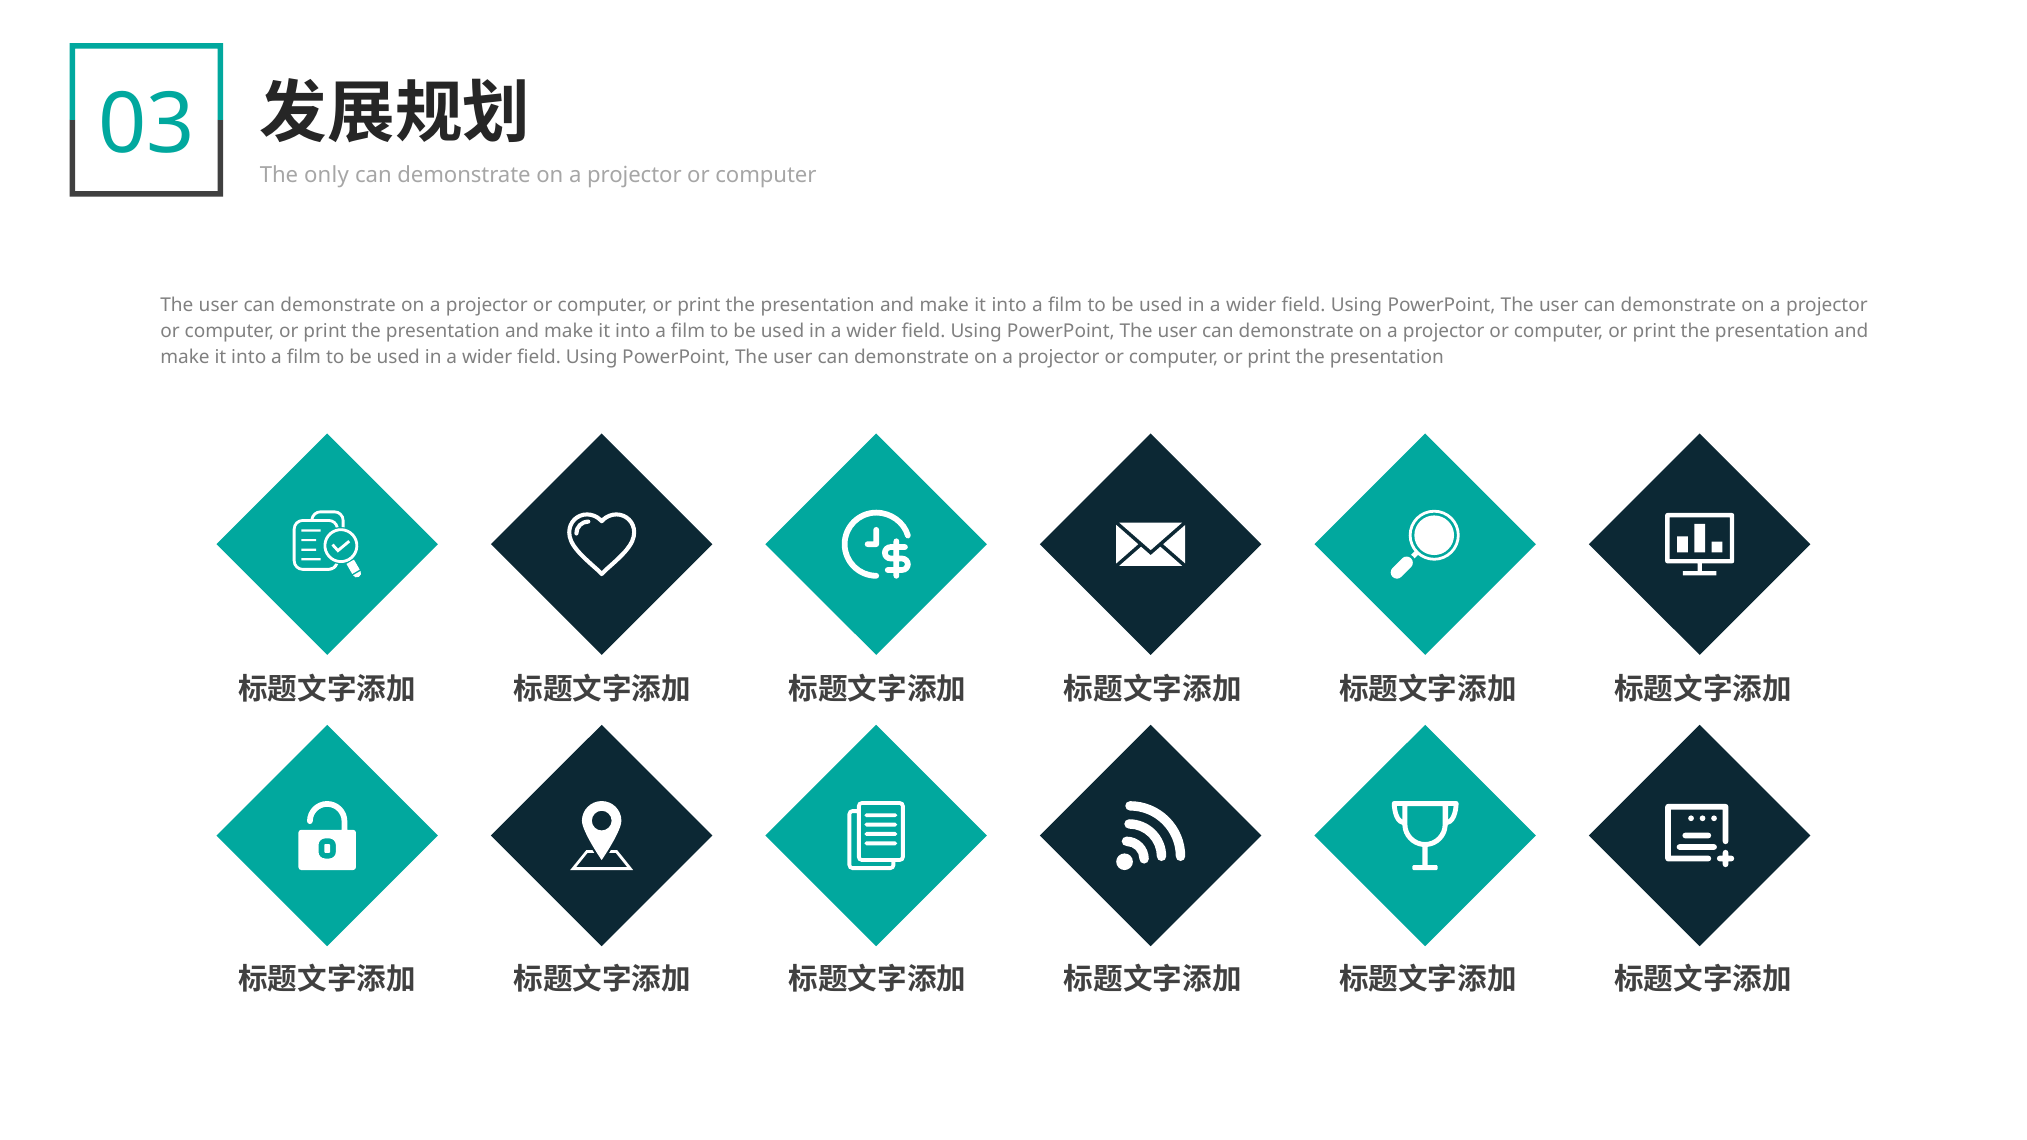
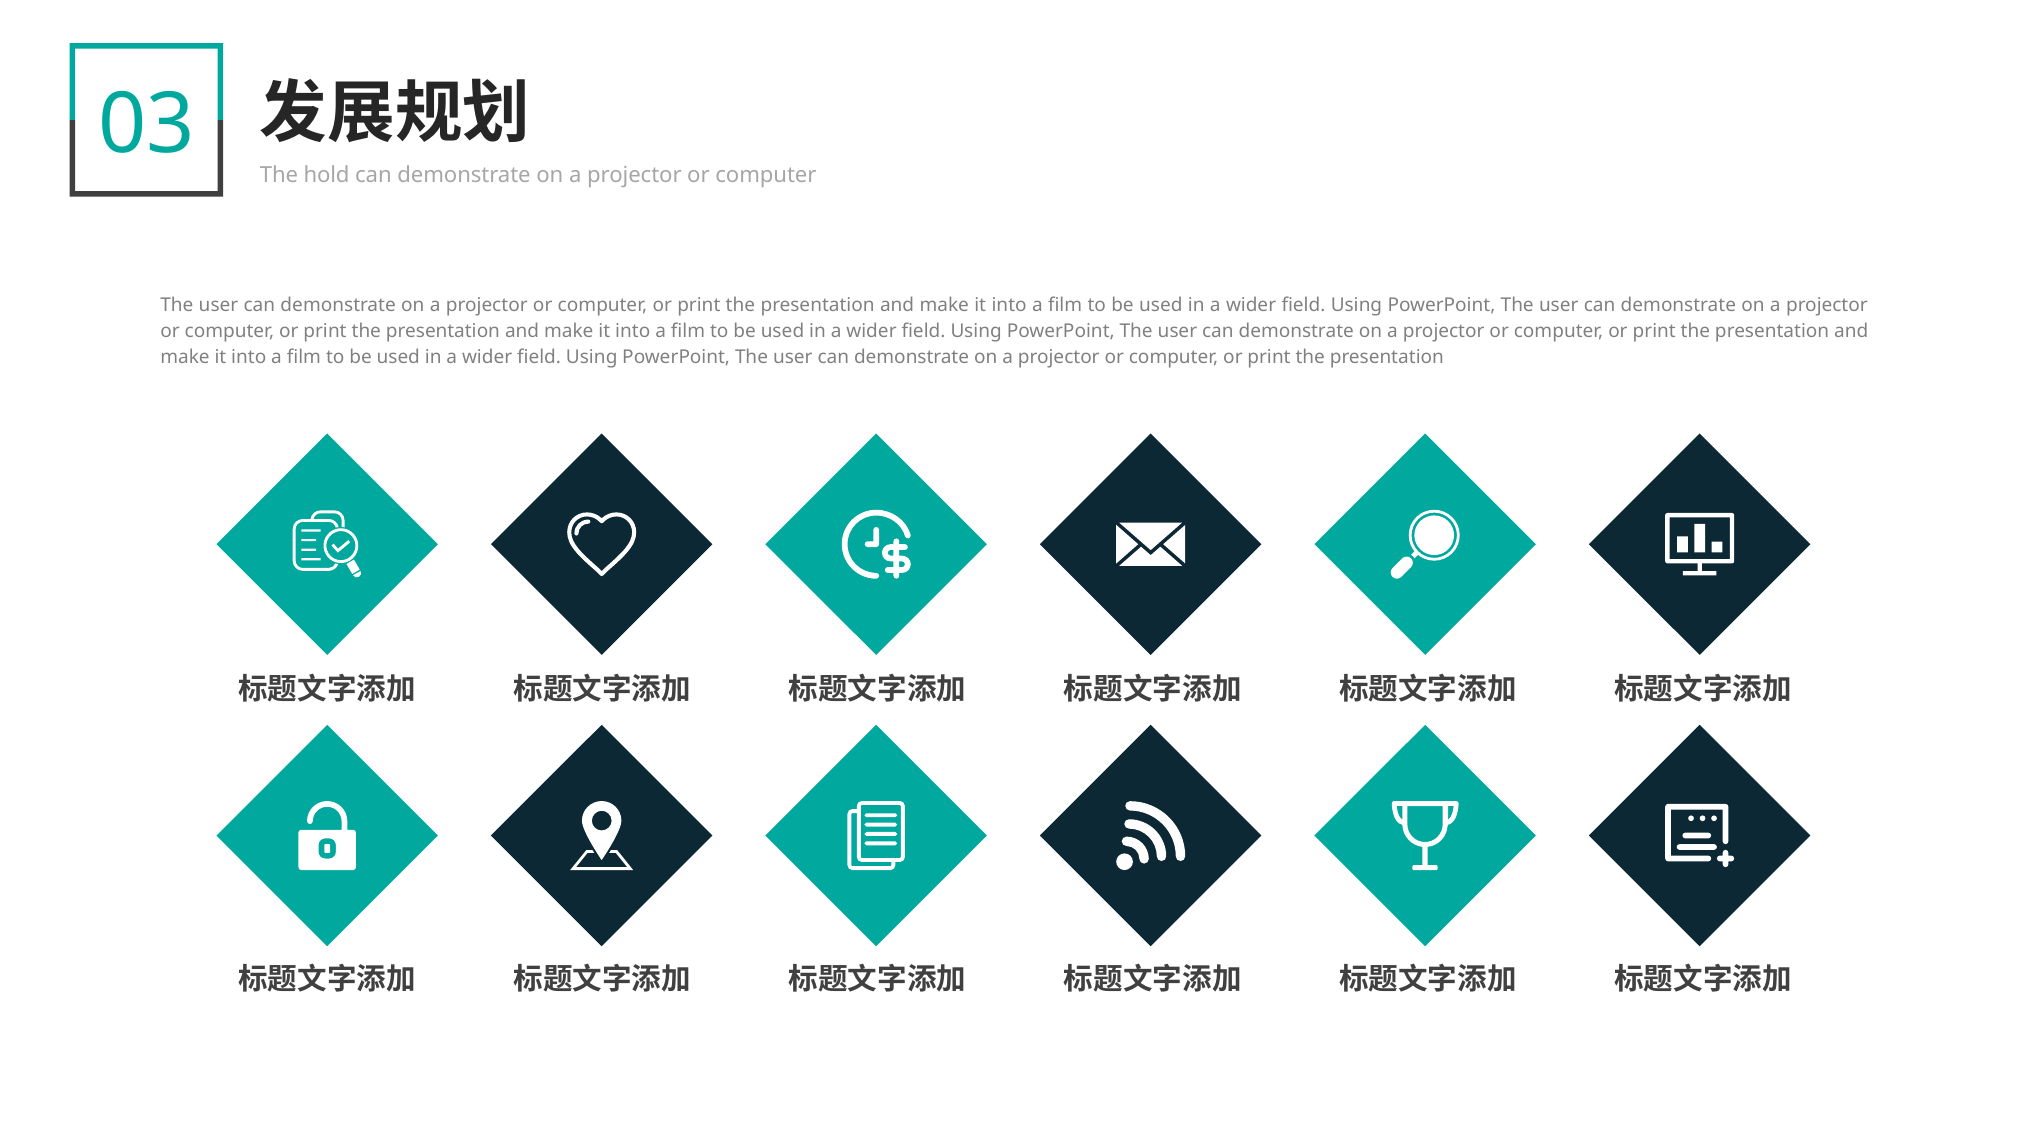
only: only -> hold (327, 175)
